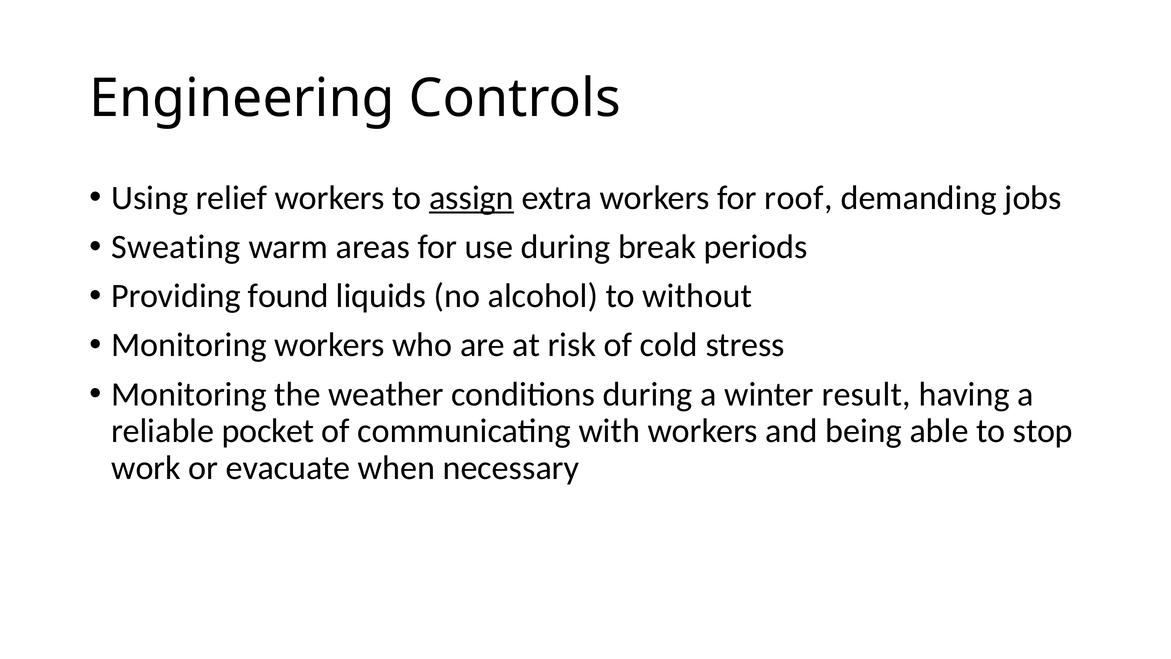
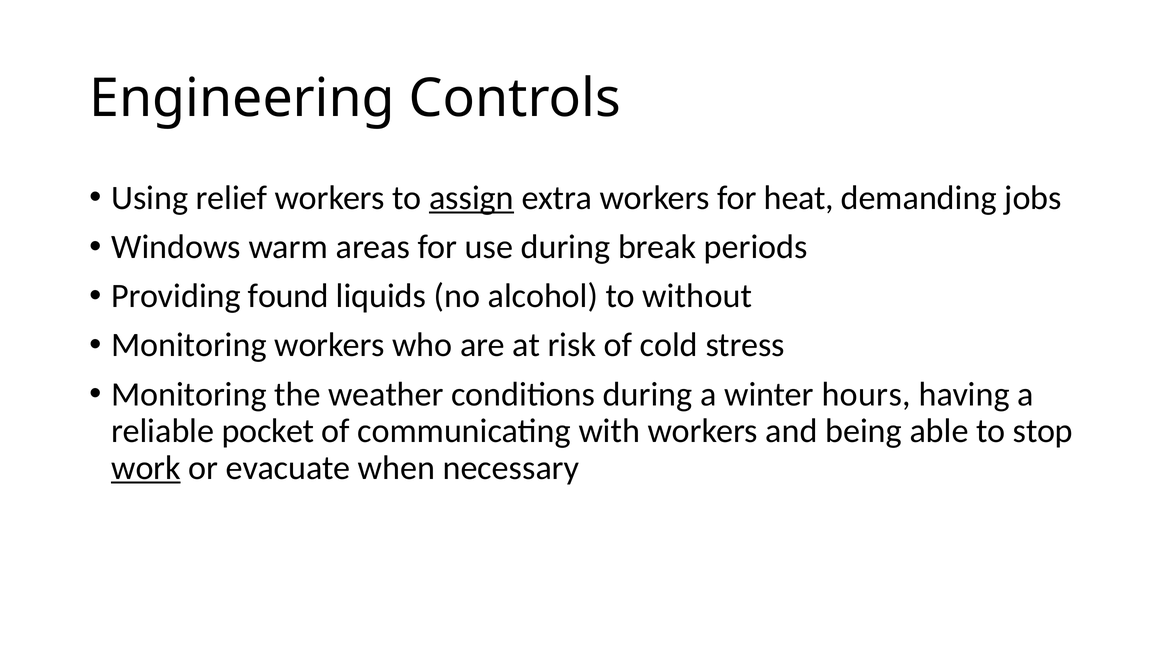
roof: roof -> heat (799, 198)
Sweating: Sweating -> Windows (176, 247)
result: result -> hours (866, 394)
work underline: none -> present (146, 468)
